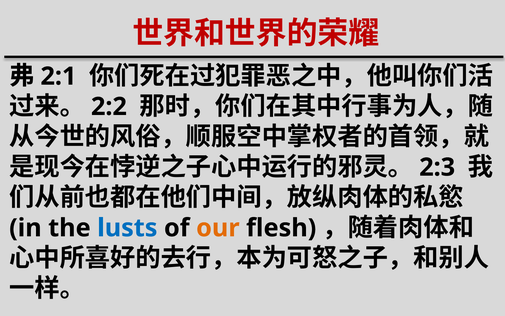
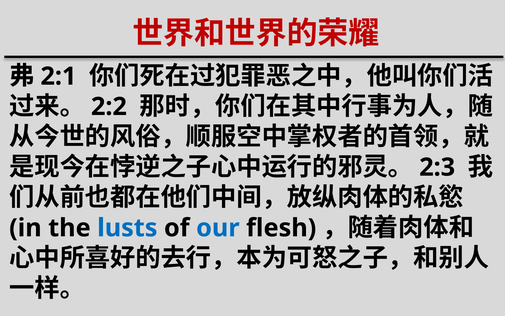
our colour: orange -> blue (218, 228)
